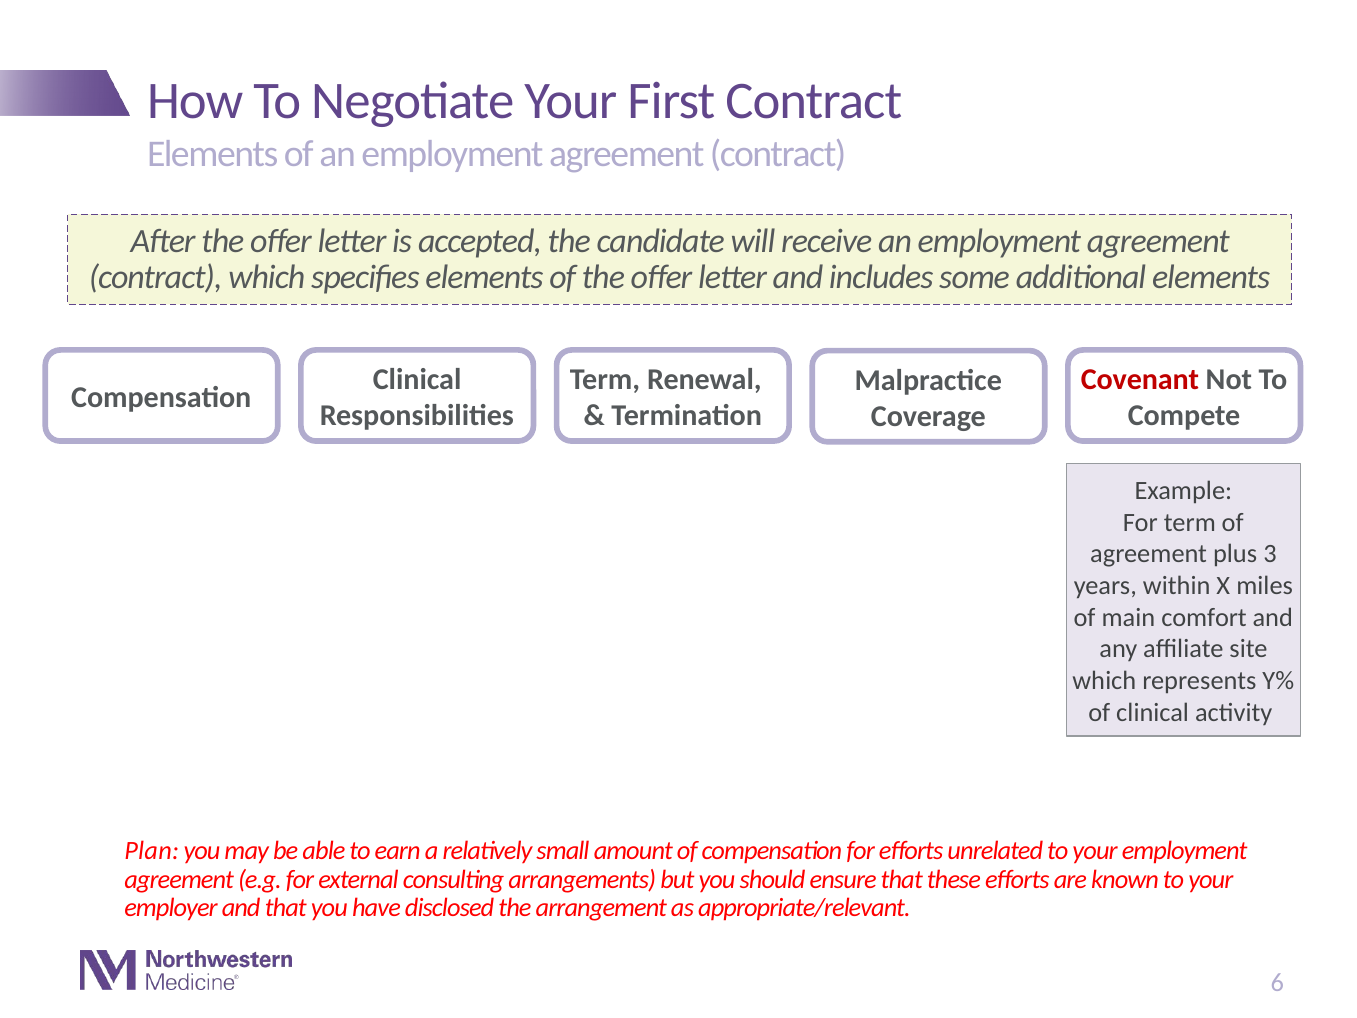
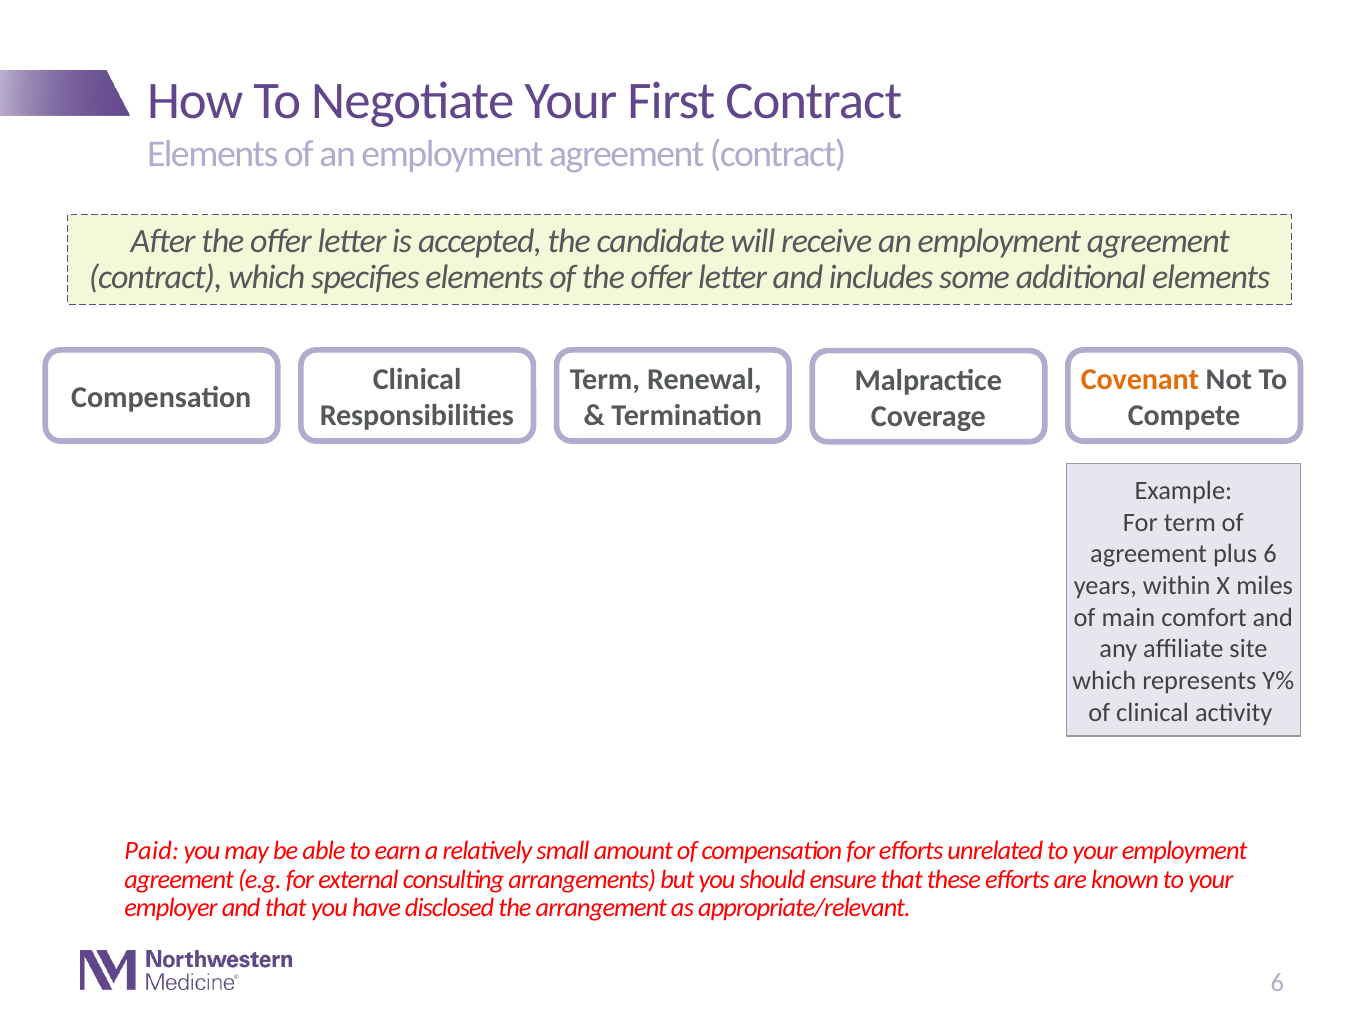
Covenant colour: red -> orange (1140, 379)
plus 3: 3 -> 6 (1270, 554)
Plan: Plan -> Paid (152, 851)
